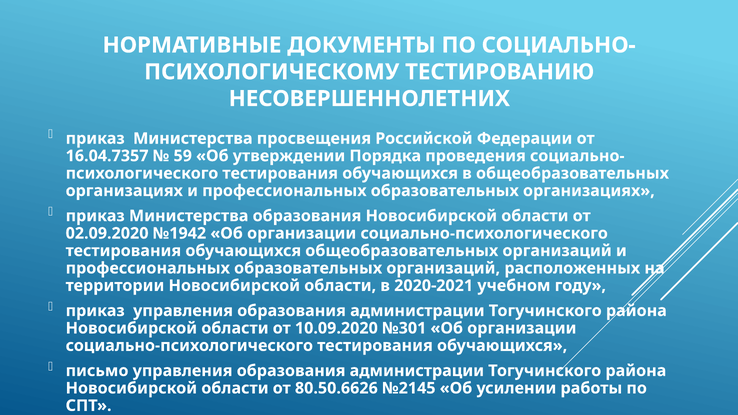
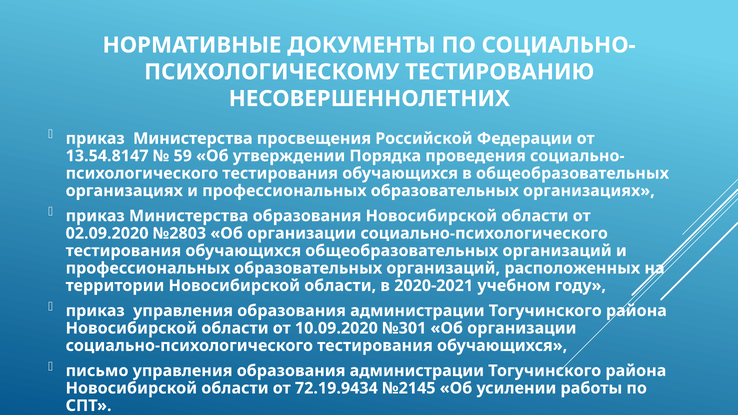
16.04.7357: 16.04.7357 -> 13.54.8147 (107, 156)
№1942: №1942 -> №2803 (179, 233)
80.50.6626: 80.50.6626 -> 72.19.9434 (336, 388)
